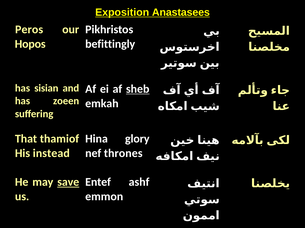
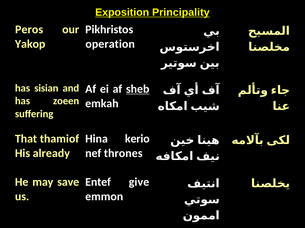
Anastasees: Anastasees -> Principality (181, 12)
Hopos: Hopos -> Yakop (30, 44)
befittingly: befittingly -> operation (110, 44)
glory: glory -> kerio (137, 139)
instead: instead -> already (51, 154)
save underline: present -> none (68, 183)
ashf: ashf -> give (139, 183)
